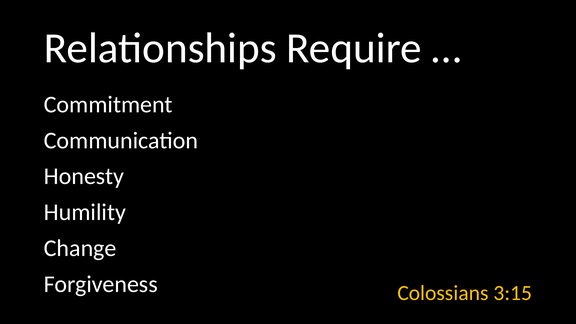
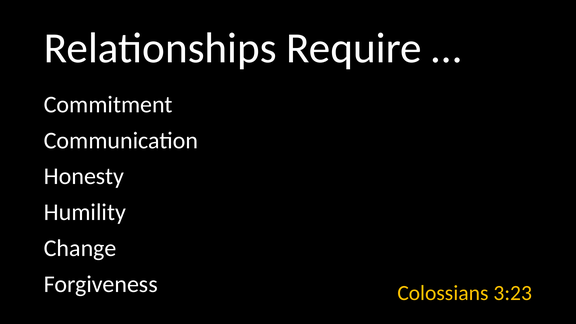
3:15: 3:15 -> 3:23 (513, 293)
